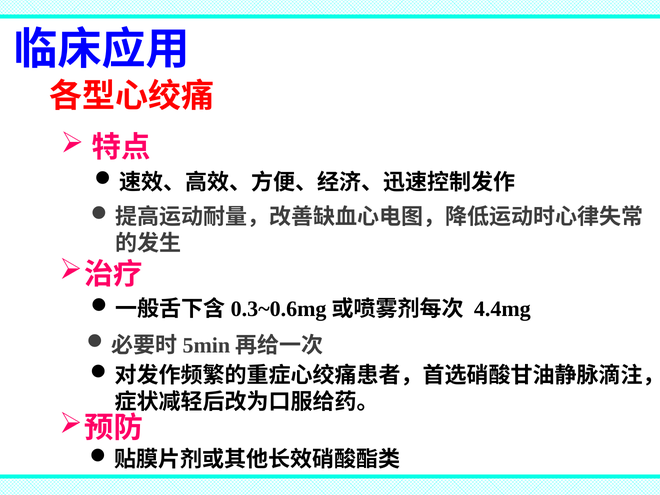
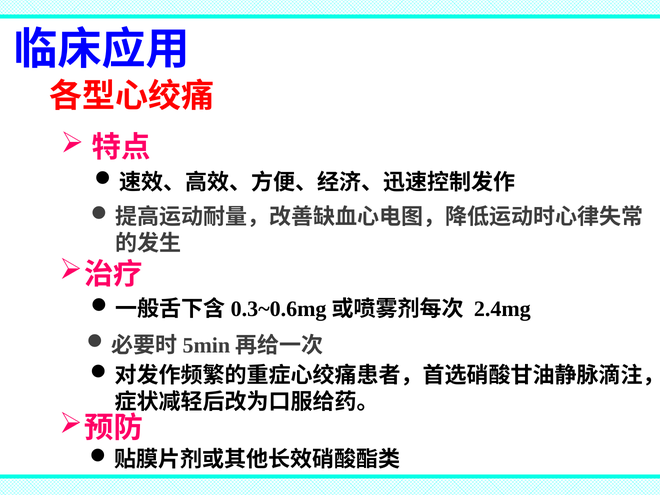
4.4mg: 4.4mg -> 2.4mg (502, 309)
